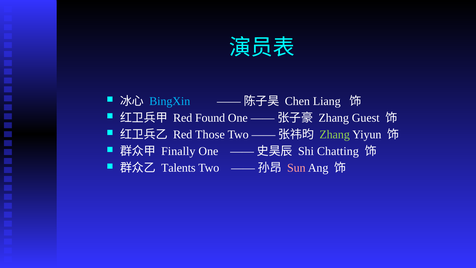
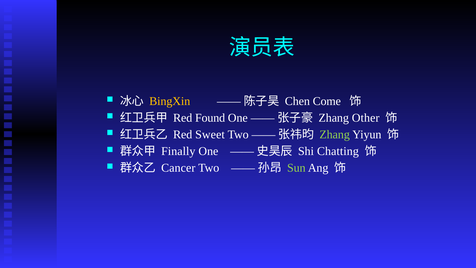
BingXin colour: light blue -> yellow (170, 101)
Liang: Liang -> Come (327, 101)
Guest: Guest -> Other (366, 118)
Those: Those -> Sweet (210, 135)
Talents: Talents -> Cancer (178, 168)
Sun colour: pink -> light green (296, 168)
